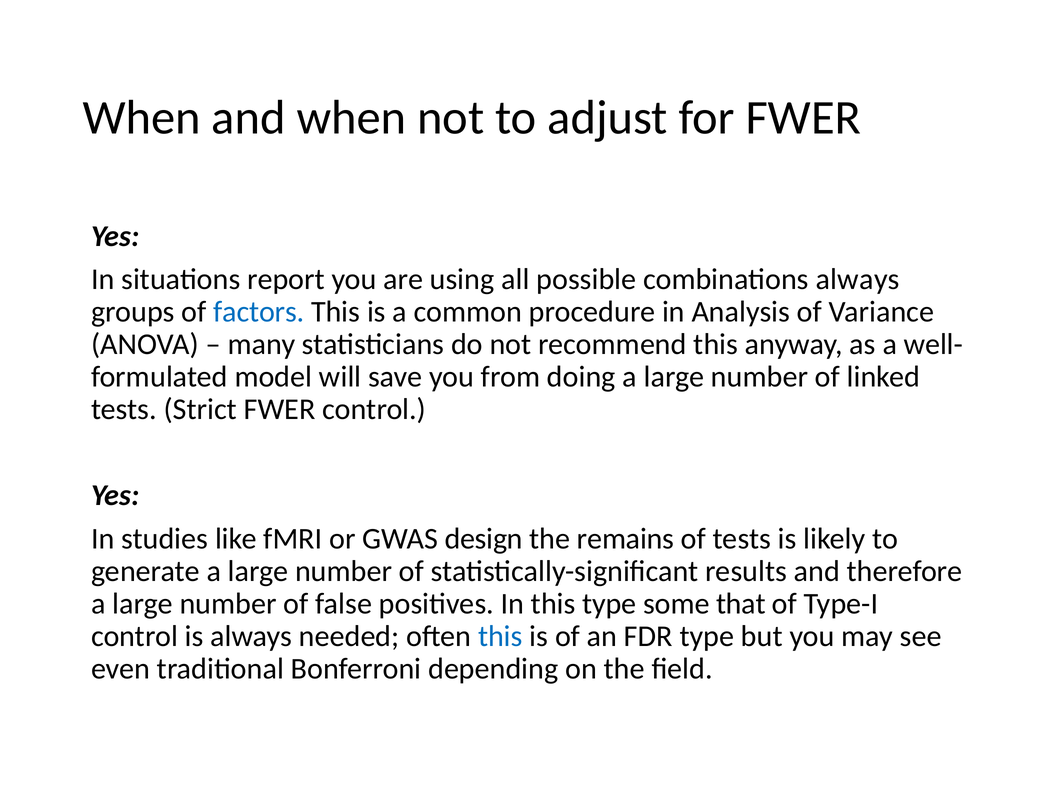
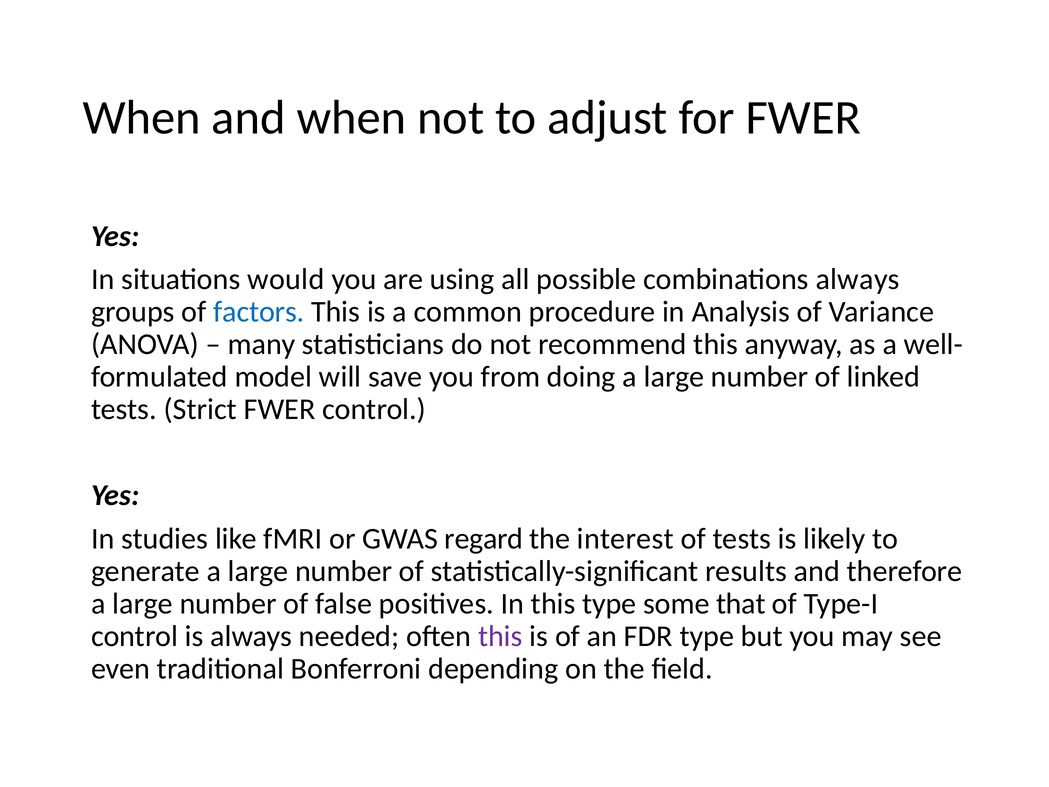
report: report -> would (286, 279)
design: design -> regard (484, 538)
remains: remains -> interest (625, 538)
this colour: blue -> purple (500, 636)
